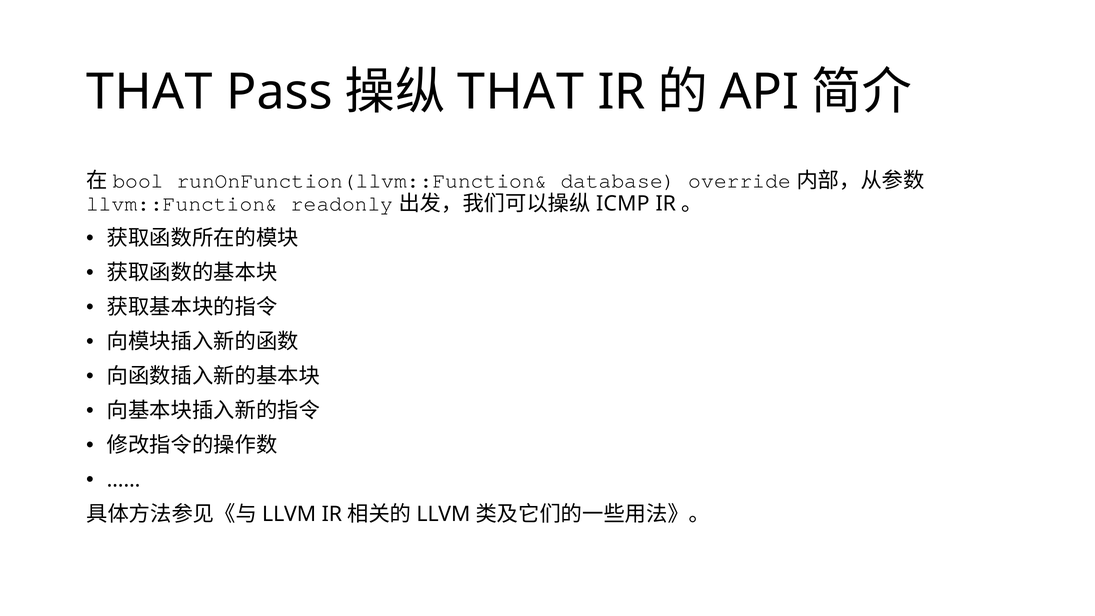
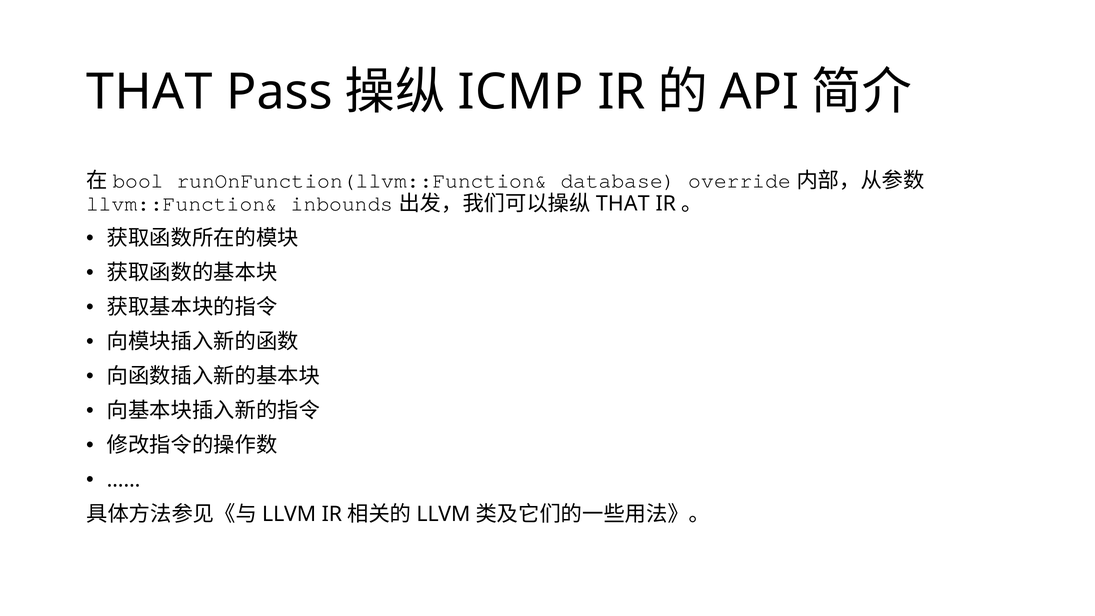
THAT: THAT -> ICMP (521, 92)
readonly: readonly -> inbounds (342, 204)
ICMP: ICMP -> THAT (623, 204)
